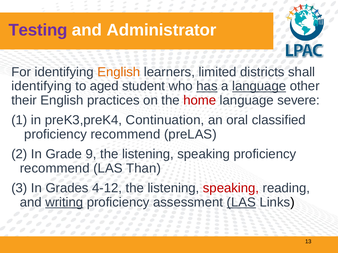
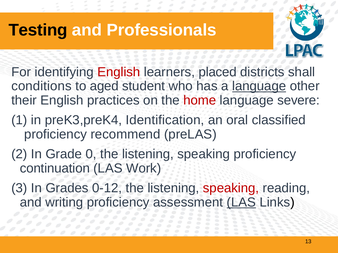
Testing colour: purple -> black (38, 30)
Administrator: Administrator -> Professionals (162, 30)
English colour: orange -> red (119, 72)
limited: limited -> placed (218, 72)
identifying: identifying -> conditions (42, 86)
has underline: present -> none (207, 86)
Continuation: Continuation -> Identification (165, 120)
9: 9 -> 0 (91, 154)
recommend: recommend -> continuation (55, 169)
Than: Than -> Work (144, 169)
4-12: 4-12 -> 0-12 (107, 188)
writing underline: present -> none (64, 203)
